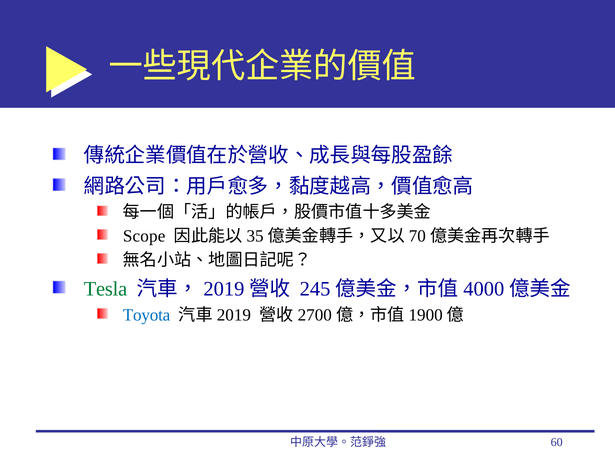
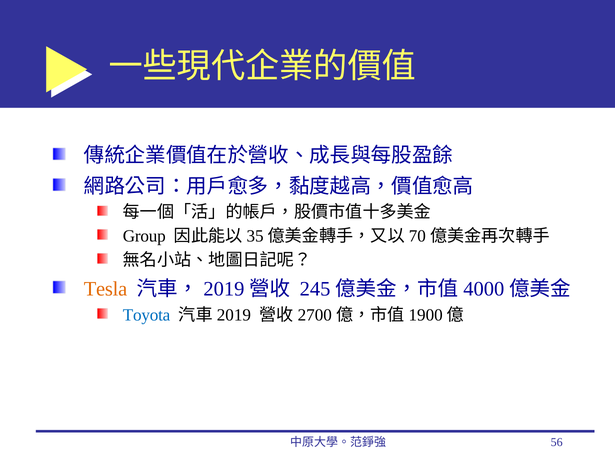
Scope: Scope -> Group (144, 236)
Tesla colour: green -> orange (106, 289)
60: 60 -> 56 (557, 442)
